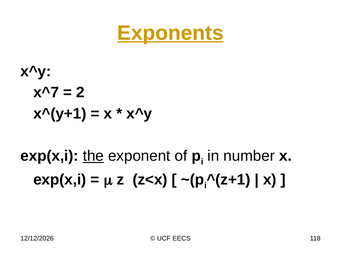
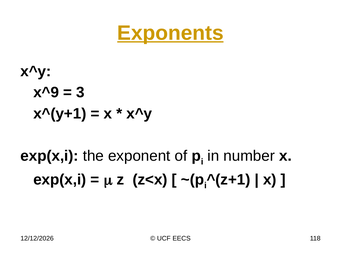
x^7: x^7 -> x^9 (46, 93)
2: 2 -> 3 (80, 93)
the underline: present -> none (93, 156)
